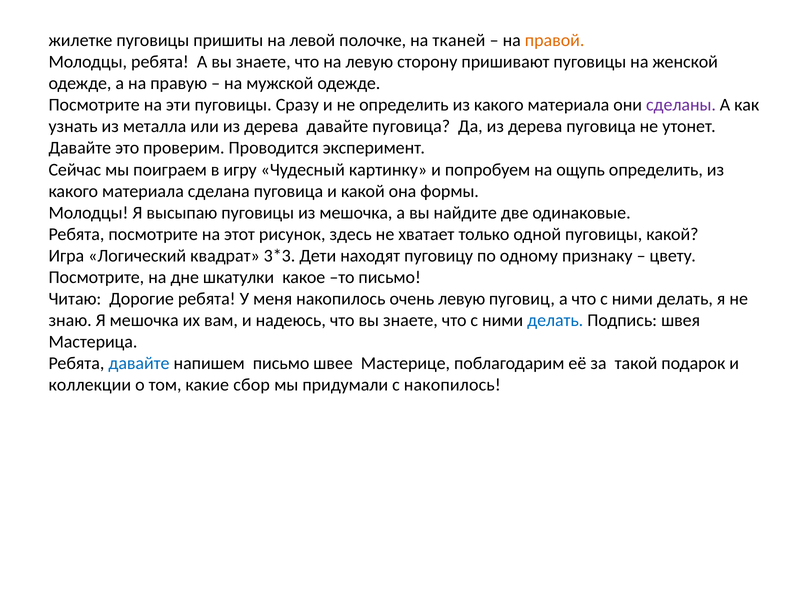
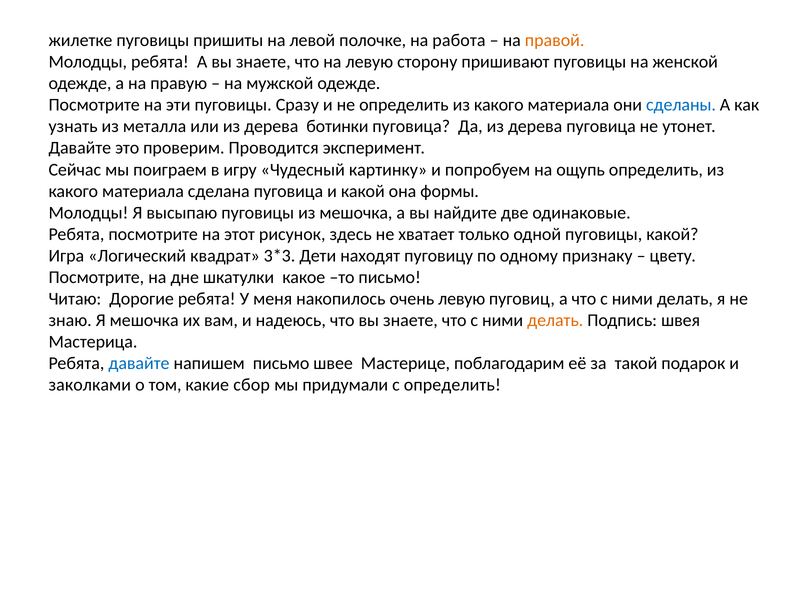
тканей: тканей -> работа (459, 40)
сделаны colour: purple -> blue (681, 105)
дерева давайте: давайте -> ботинки (337, 126)
делать colour: blue -> orange (555, 320)
коллекции: коллекции -> заколками (90, 385)
с накопилось: накопилось -> определить (452, 385)
